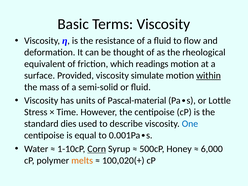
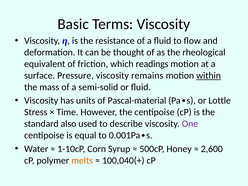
Provided: Provided -> Pressure (75, 76)
simulate: simulate -> remains (147, 76)
dies: dies -> also (68, 124)
One colour: blue -> purple (190, 124)
Corn underline: present -> none (97, 149)
6,000: 6,000 -> 2,600 (212, 149)
100,020(+: 100,020(+ -> 100,040(+ (123, 160)
